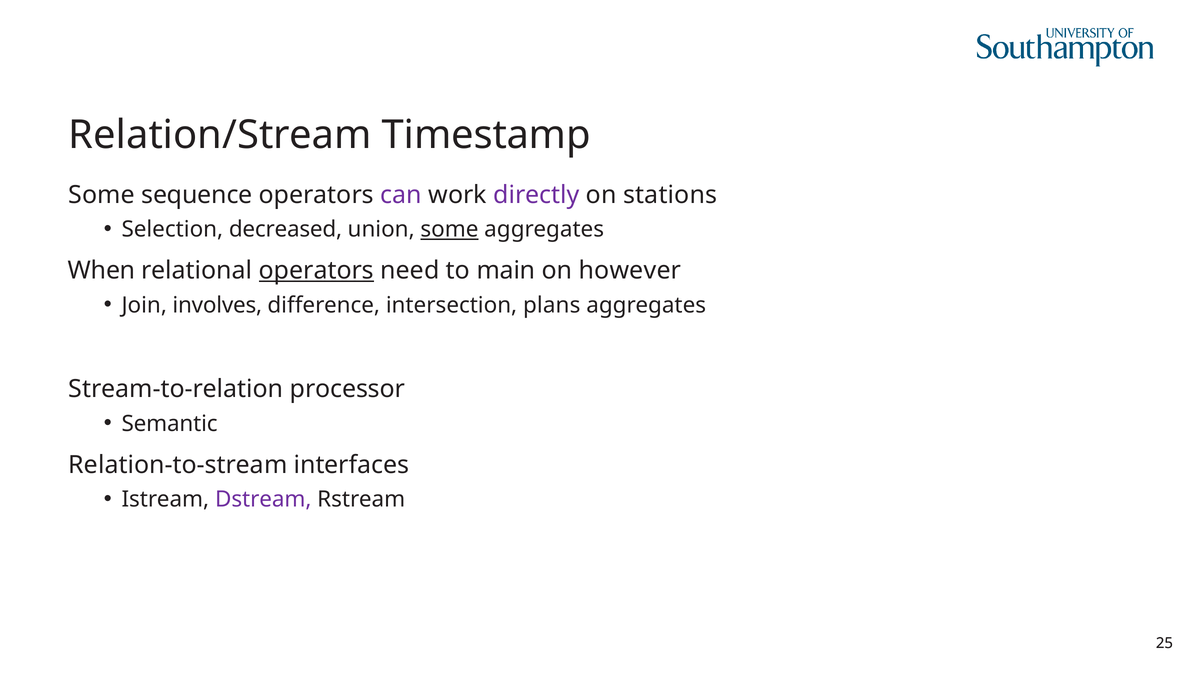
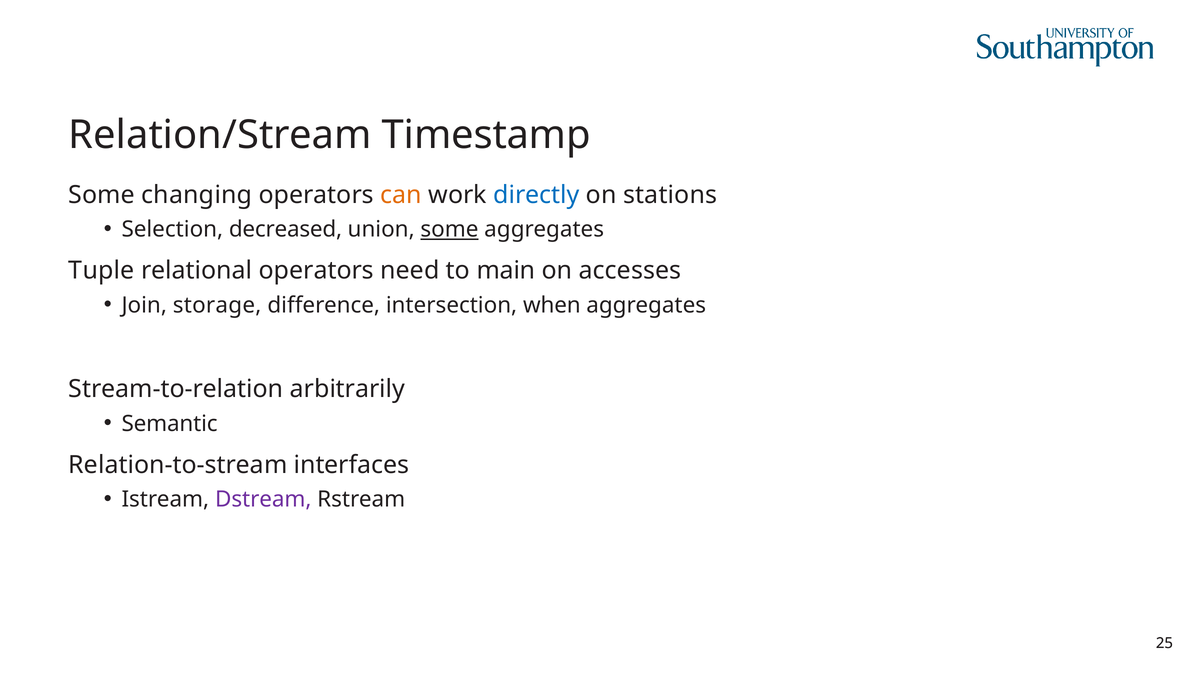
sequence: sequence -> changing (197, 195)
can colour: purple -> orange (401, 195)
directly colour: purple -> blue (536, 195)
When: When -> Tuple (101, 270)
operators underline: present -> none (316, 270)
however: however -> accesses (630, 270)
involves: involves -> storage (217, 305)
plans: plans -> when (552, 305)
processor: processor -> arbitrarily (347, 389)
